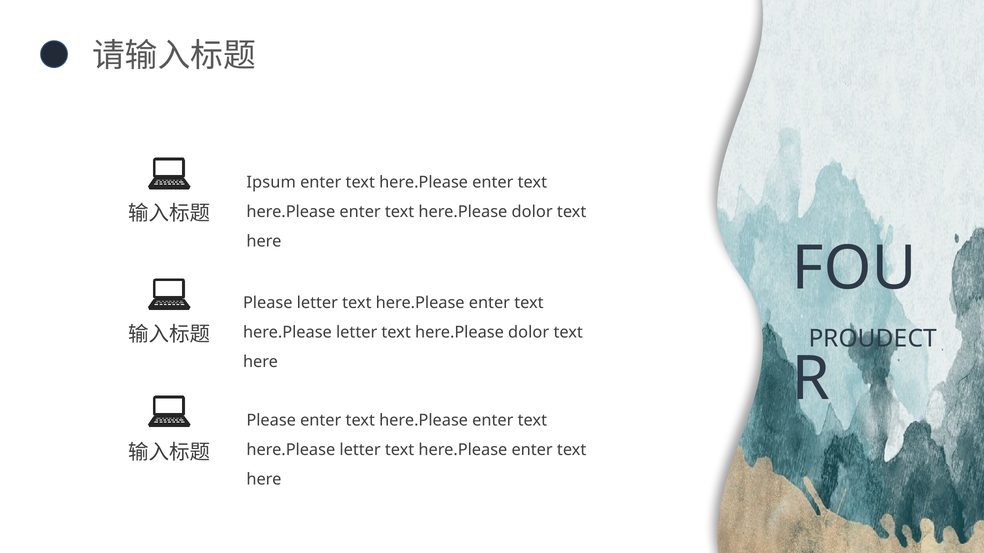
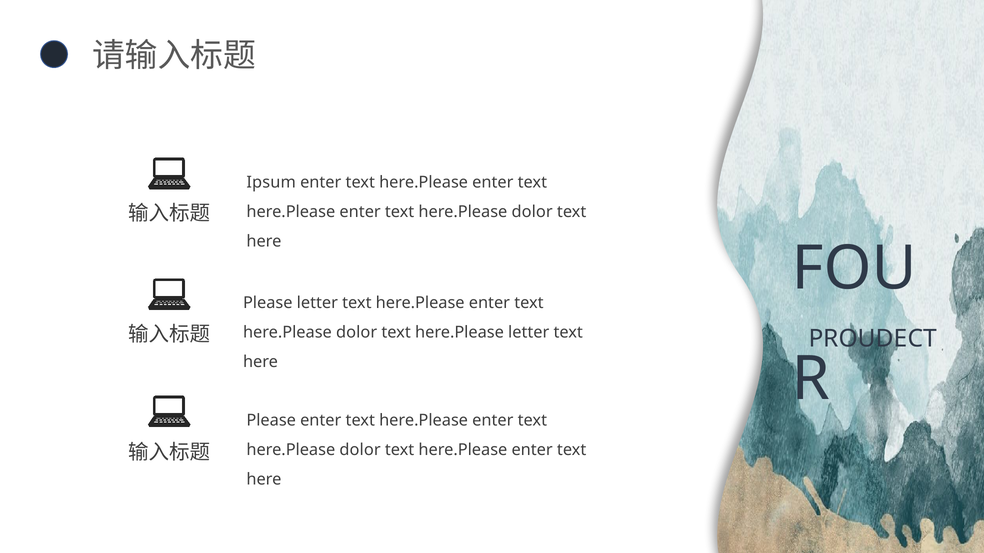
letter: letter -> dolor (357, 333)
dolor: dolor -> letter (529, 333)
letter: letter -> dolor (360, 450)
